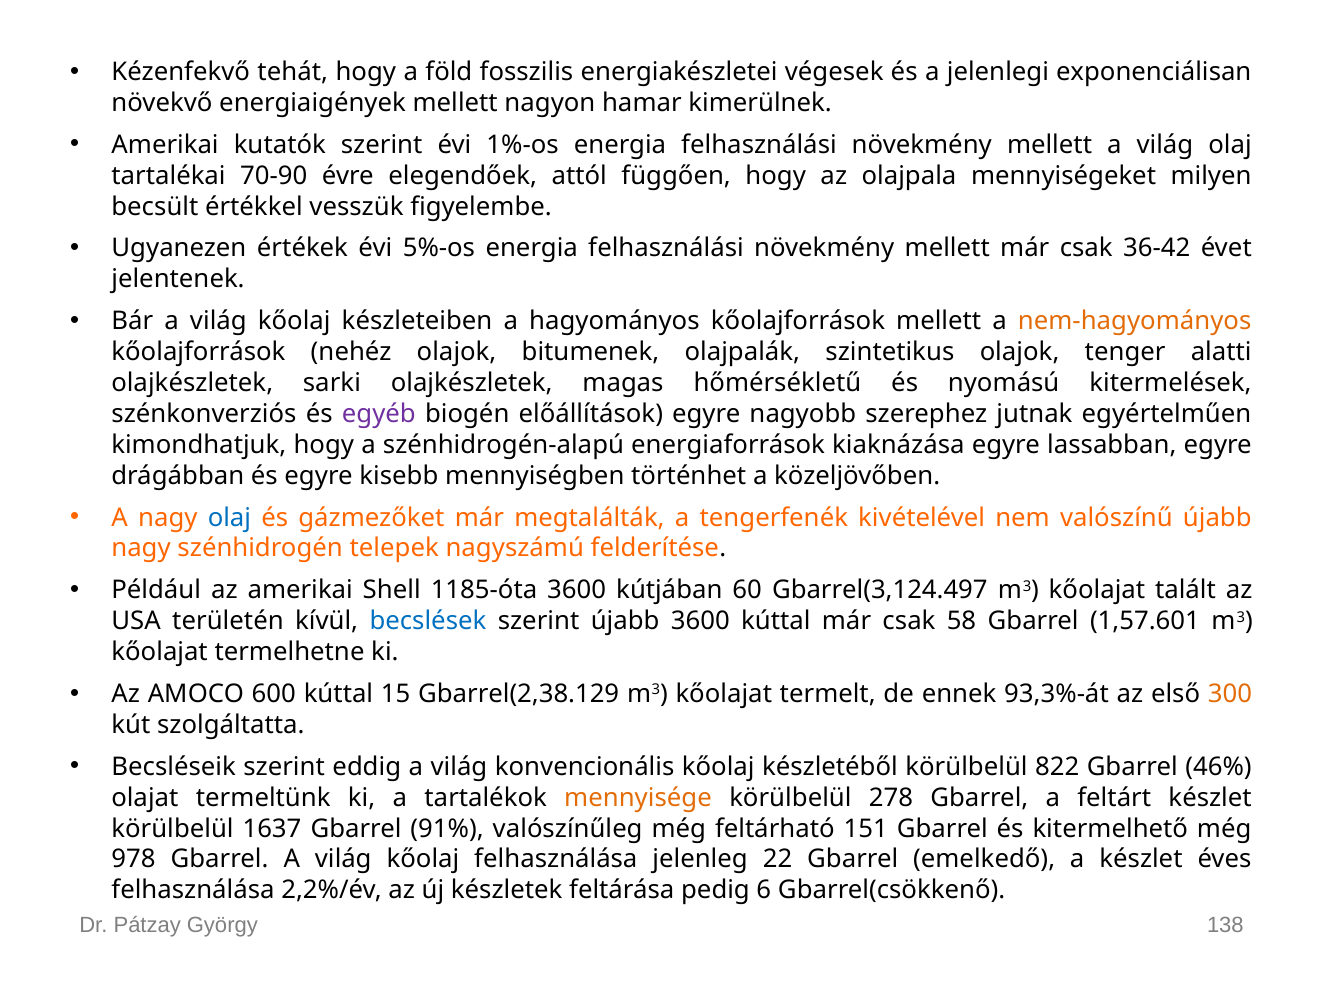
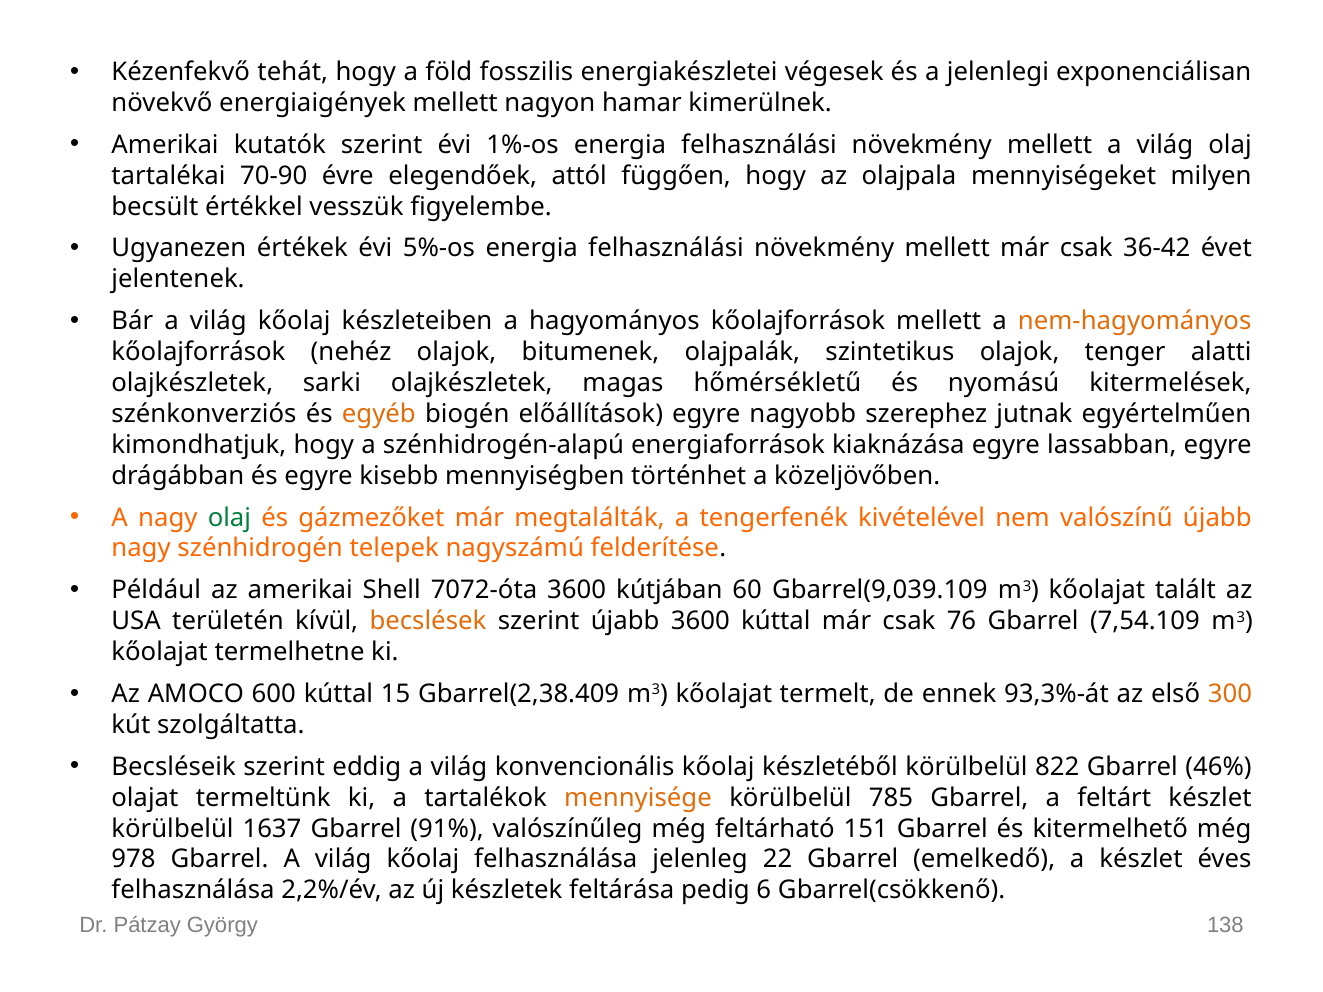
egyéb colour: purple -> orange (379, 414)
olaj colour: blue -> green (229, 518)
1185-óta: 1185-óta -> 7072-óta (484, 591)
Gbarrel(3,124.497: Gbarrel(3,124.497 -> Gbarrel(9,039.109 (880, 591)
becslések colour: blue -> orange (428, 621)
58: 58 -> 76 (961, 621)
1,57.601: 1,57.601 -> 7,54.109 (1145, 621)
Gbarrel(2,38.129: Gbarrel(2,38.129 -> Gbarrel(2,38.409 (519, 694)
278: 278 -> 785 (891, 798)
